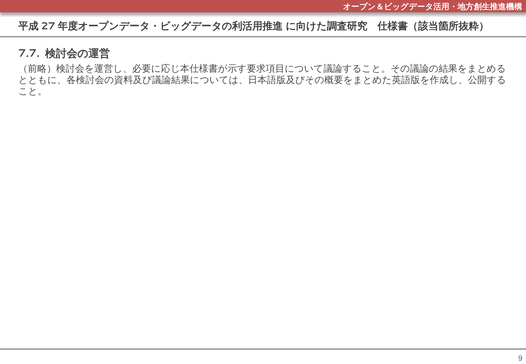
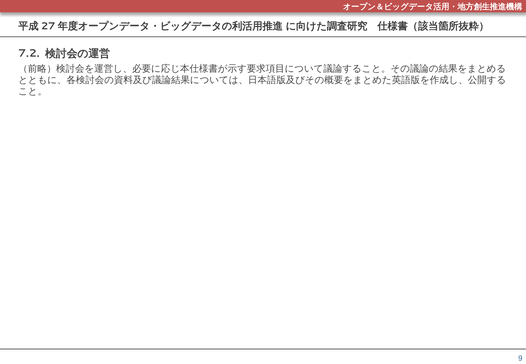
7.7: 7.7 -> 7.2 (29, 53)
